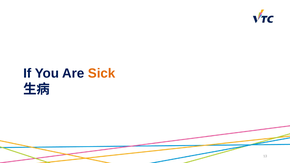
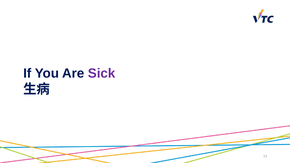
Sick colour: orange -> purple (102, 73)
